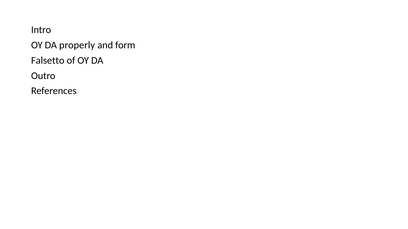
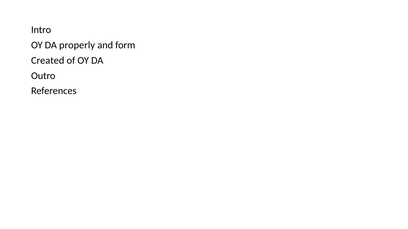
Falsetto: Falsetto -> Created (48, 61)
